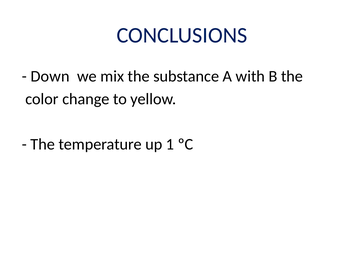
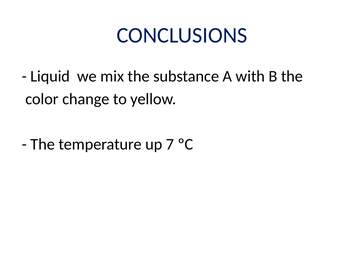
Down: Down -> Liquid (50, 76)
1: 1 -> 7 (170, 144)
